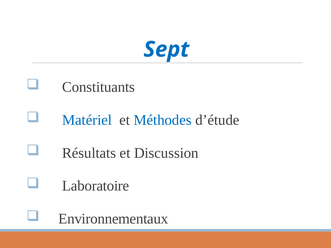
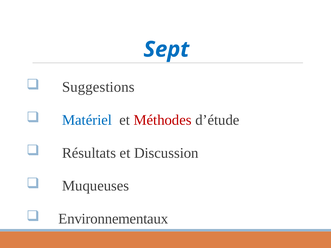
Constituants: Constituants -> Suggestions (98, 87)
Méthodes colour: blue -> red (163, 120)
Laboratoire: Laboratoire -> Muqueuses (96, 186)
